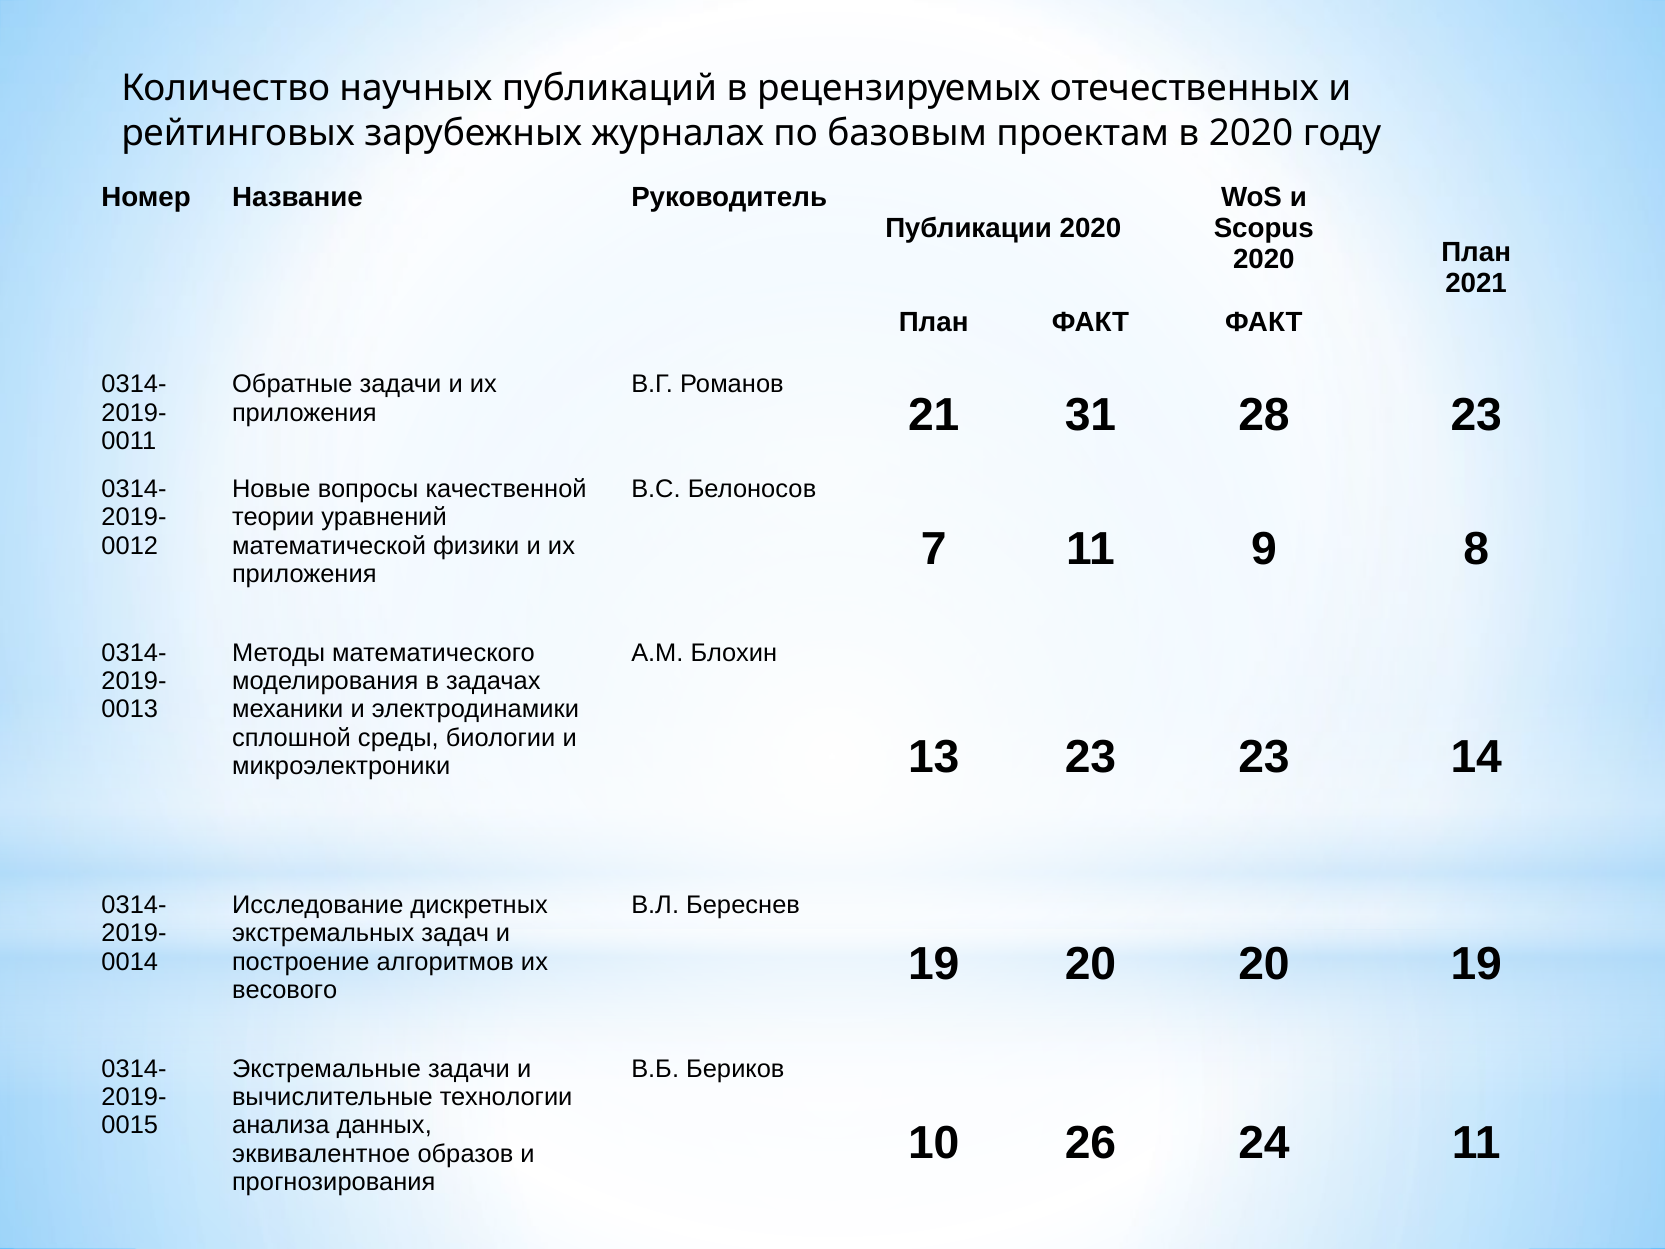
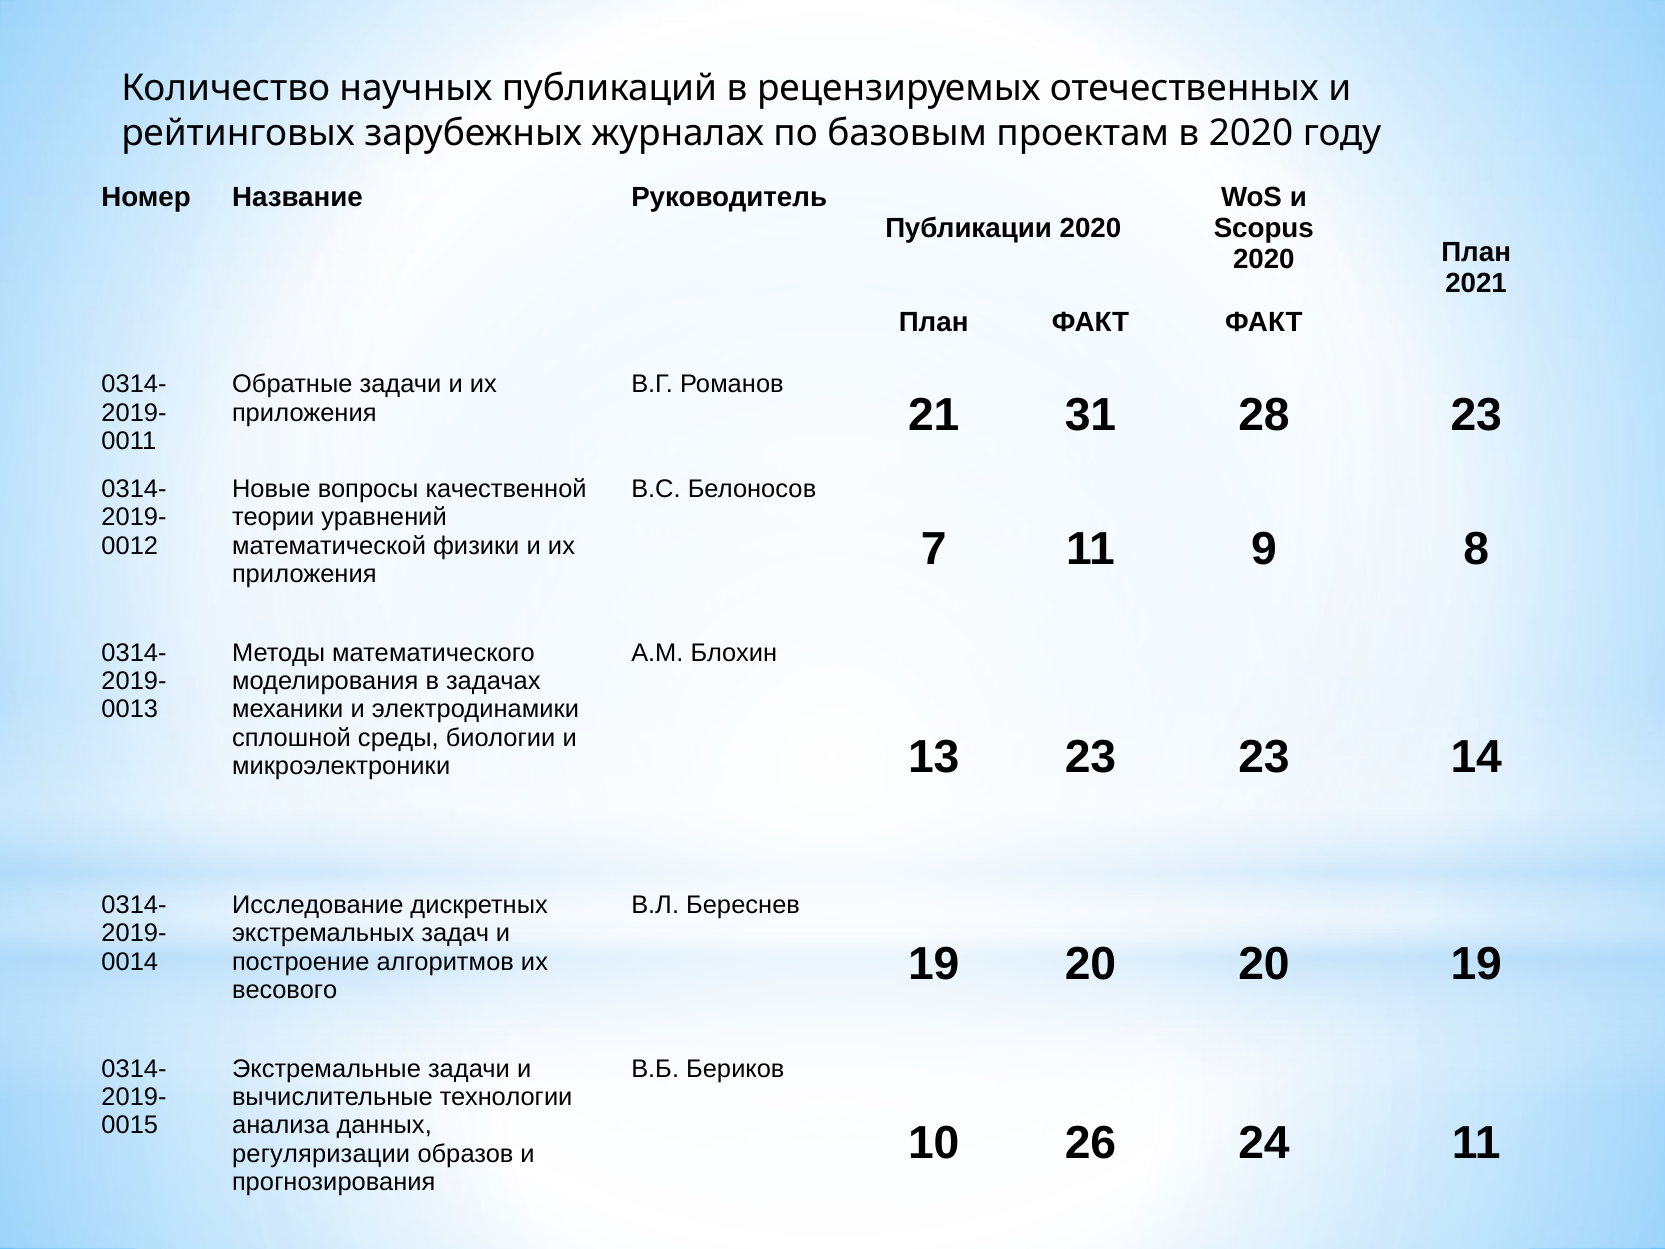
эквивалентное: эквивалентное -> регуляризации (321, 1153)
